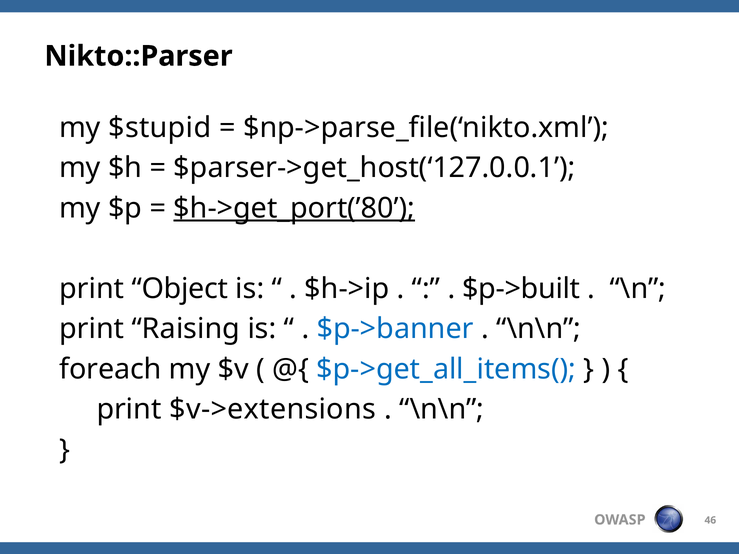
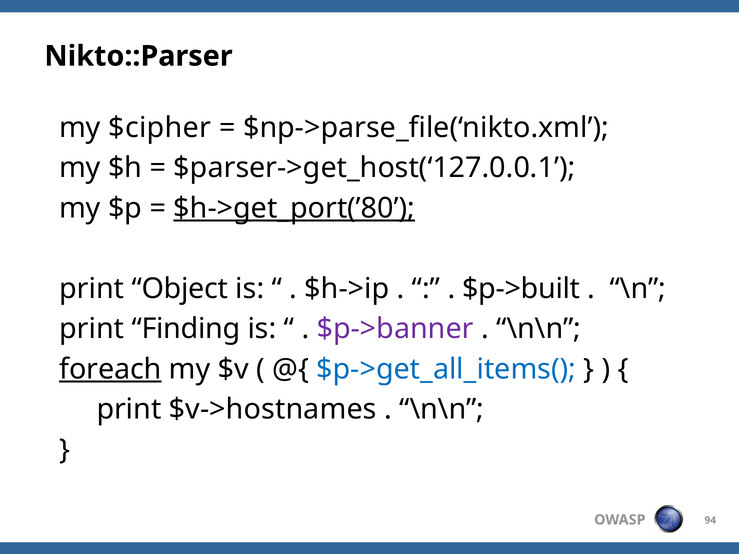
$stupid: $stupid -> $cipher (160, 128)
Raising: Raising -> Finding (186, 329)
$p->banner colour: blue -> purple (395, 329)
foreach underline: none -> present (110, 369)
$v->extensions: $v->extensions -> $v->hostnames (273, 410)
46: 46 -> 94 (710, 520)
